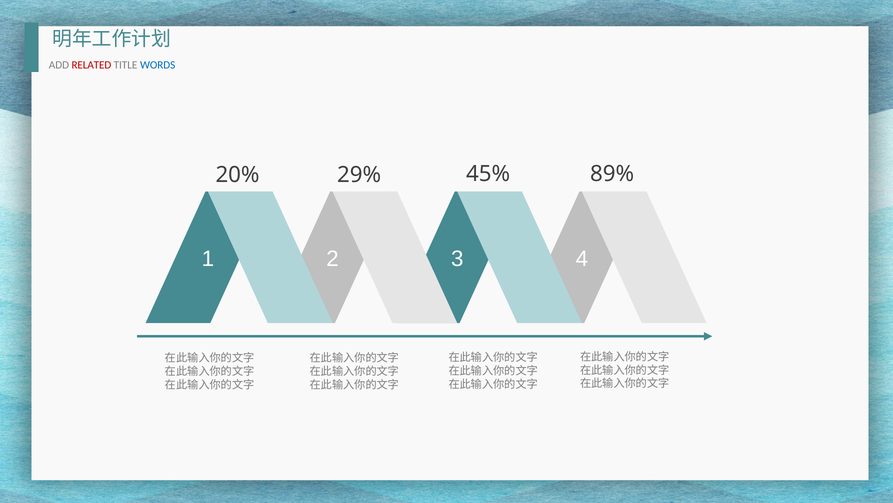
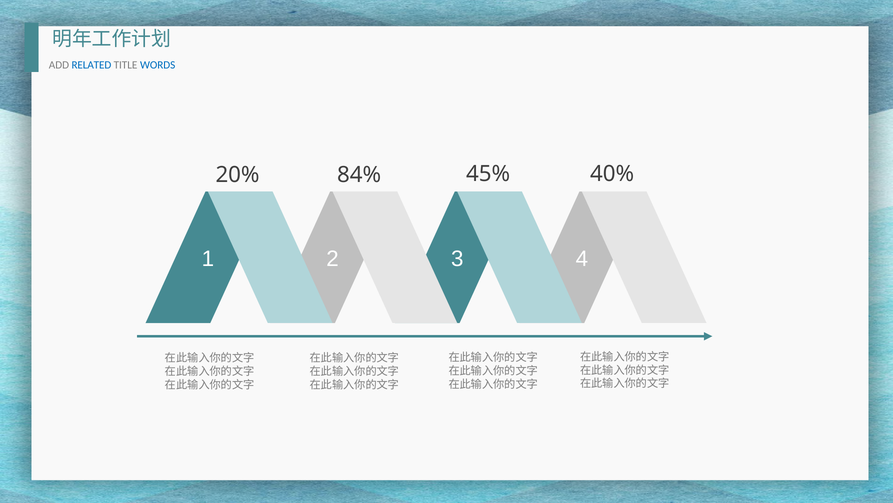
RELATED colour: red -> blue (91, 65)
29%: 29% -> 84% (359, 175)
89%: 89% -> 40% (612, 174)
